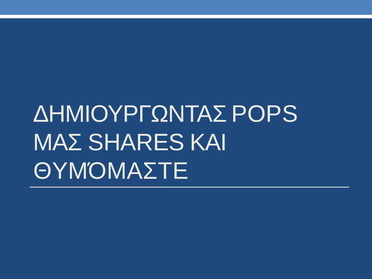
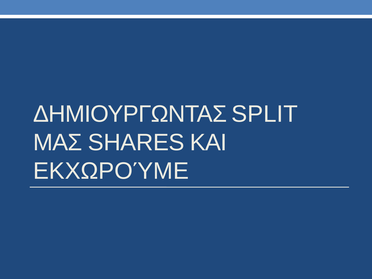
POPS: POPS -> SPLIT (265, 114)
ΘΥΜΌΜΑΣΤΕ: ΘΥΜΌΜΑΣΤΕ -> ΕΚΧΩΡΟΎΜΕ (111, 171)
